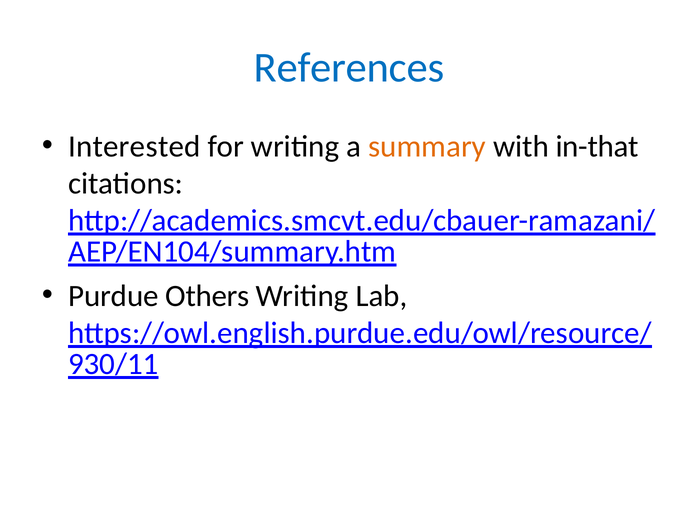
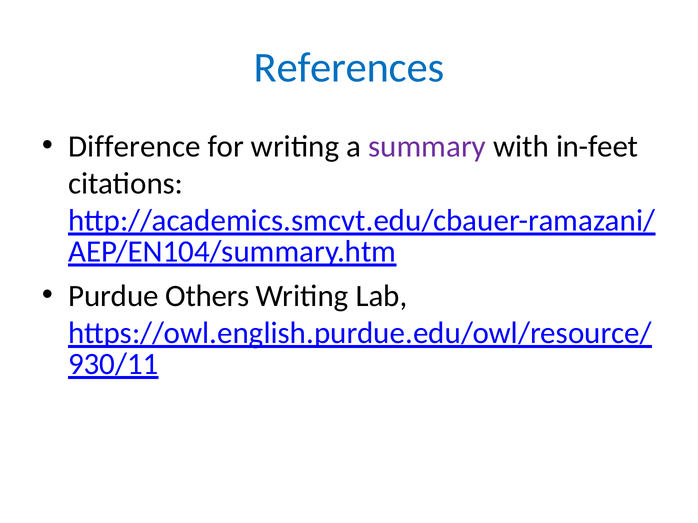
Interested: Interested -> Difference (134, 146)
summary colour: orange -> purple (427, 146)
in-that: in-that -> in-feet (597, 146)
